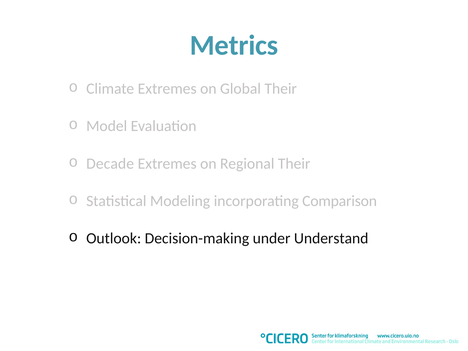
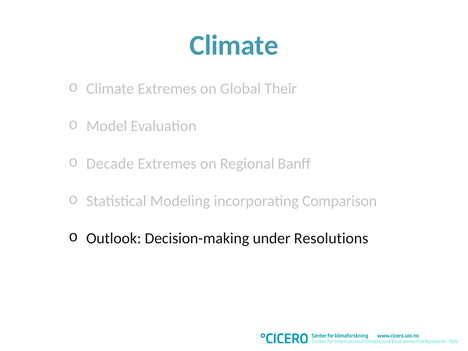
Metrics: Metrics -> Climate (234, 45)
Regional Their: Their -> Banff (294, 164)
Understand: Understand -> Resolutions (331, 238)
